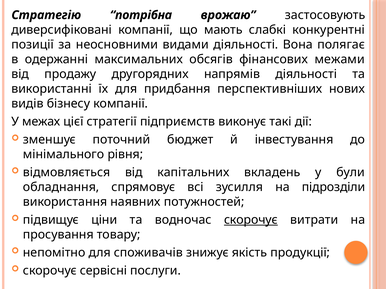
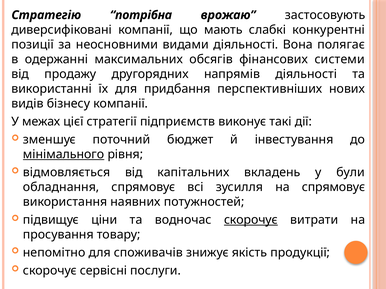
межами: межами -> системи (340, 59)
мінімального underline: none -> present (64, 155)
на підрозділи: підрозділи -> спрямовує (334, 187)
